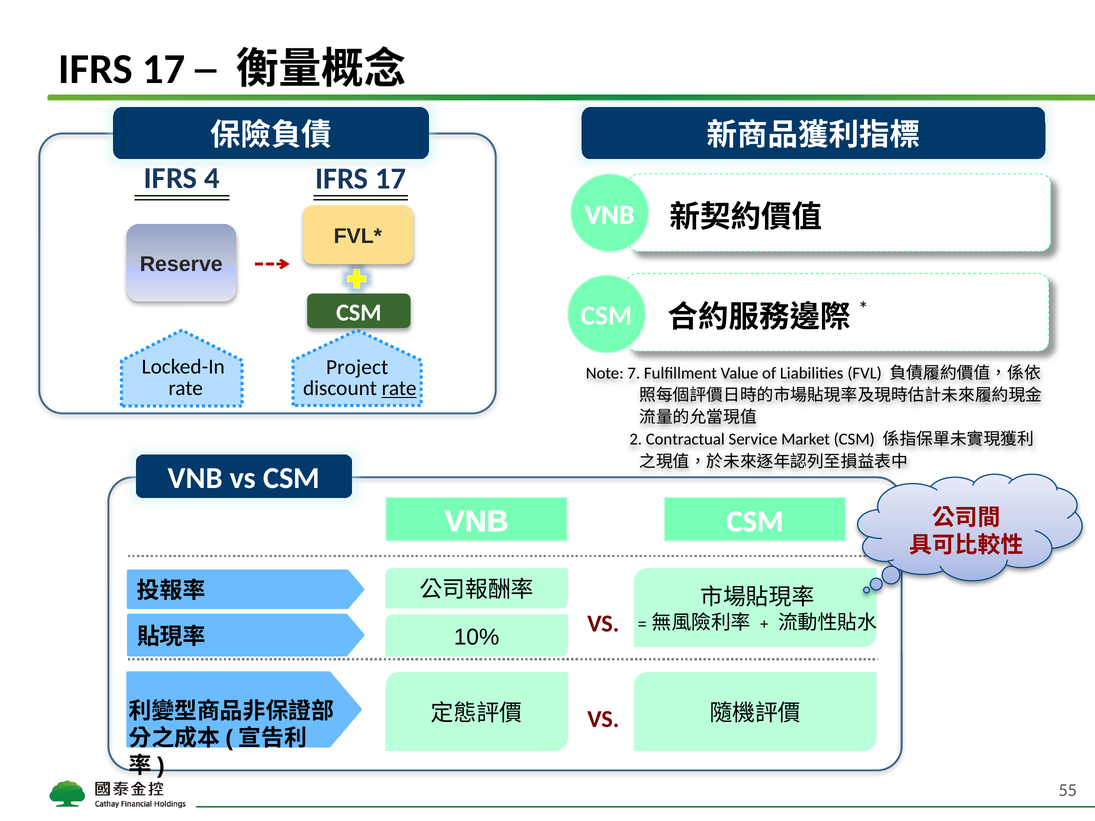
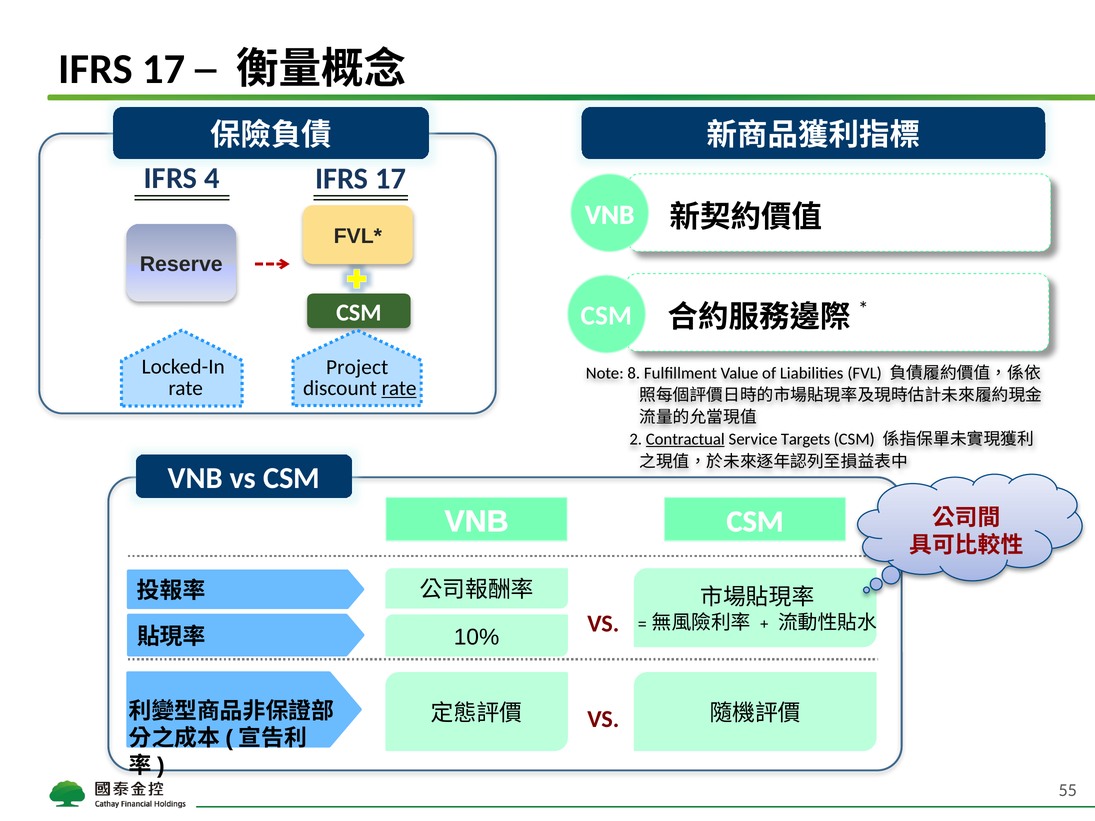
7: 7 -> 8 (634, 373)
Contractual underline: none -> present (685, 440)
Market: Market -> Targets (806, 440)
